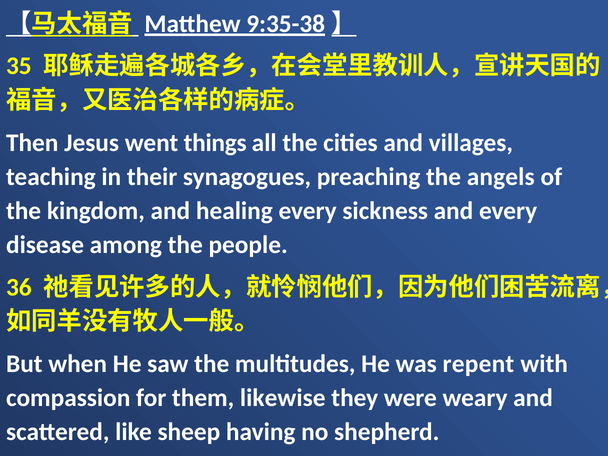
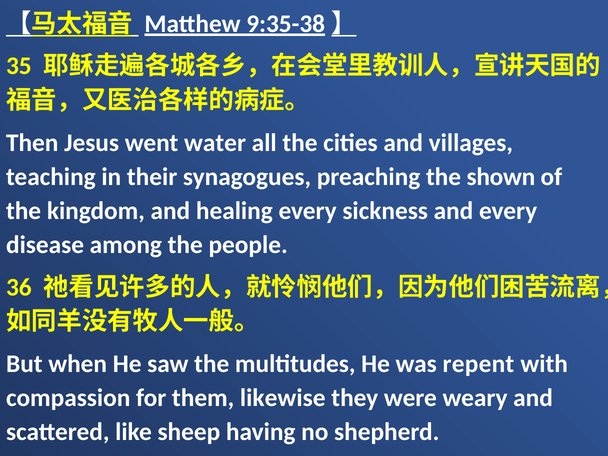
things: things -> water (215, 143)
angels: angels -> shown (501, 177)
